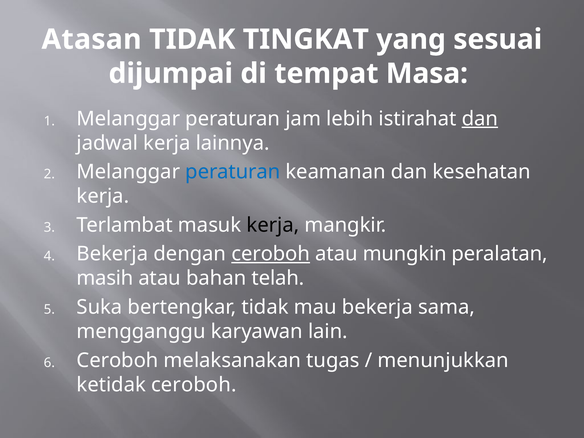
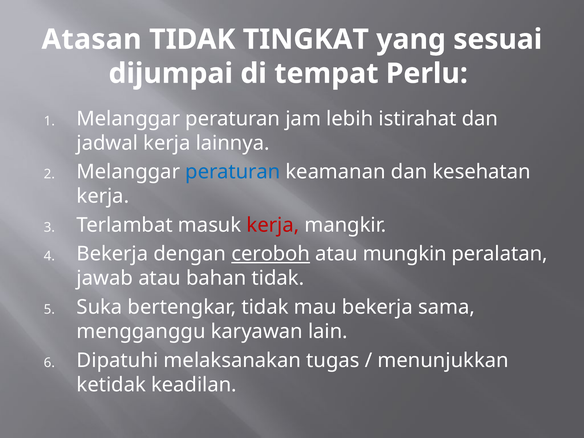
Masa: Masa -> Perlu (427, 73)
dan underline: present -> none (480, 119)
kerja colour: black -> red (273, 225)
masih: masih -> jawab (105, 278)
bahan telah: telah -> tidak (278, 278)
Ceroboh: Ceroboh -> Dipatuhi (117, 360)
ketidak ceroboh: ceroboh -> keadilan (194, 385)
